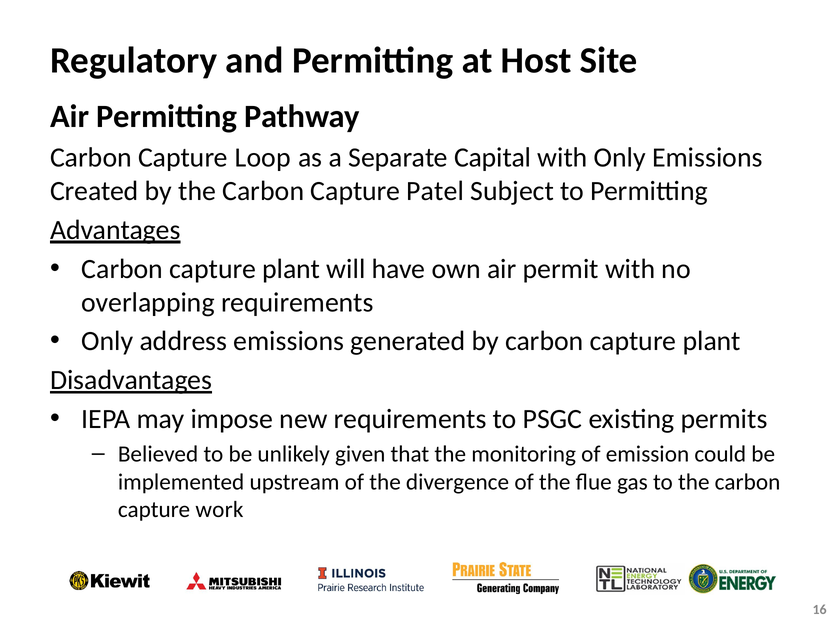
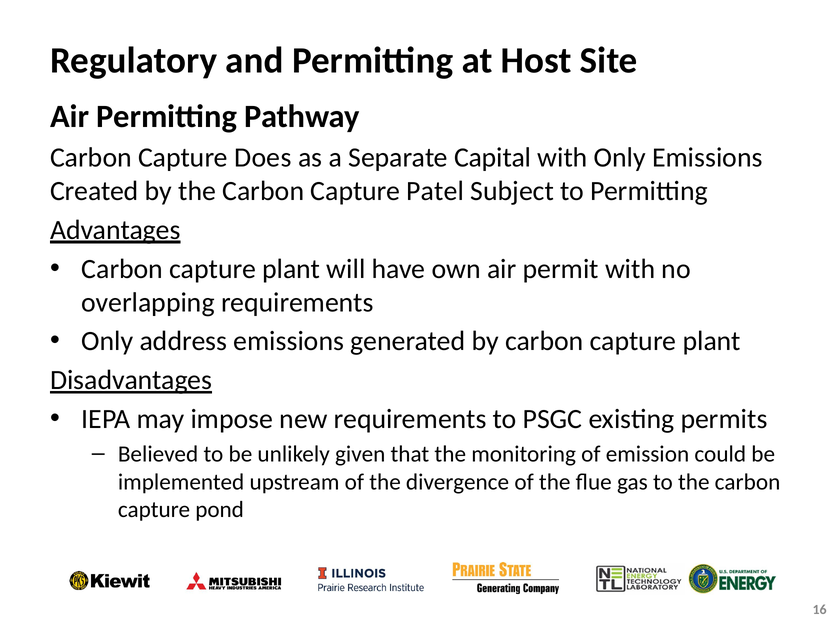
Loop: Loop -> Does (263, 158)
work: work -> pond (220, 510)
